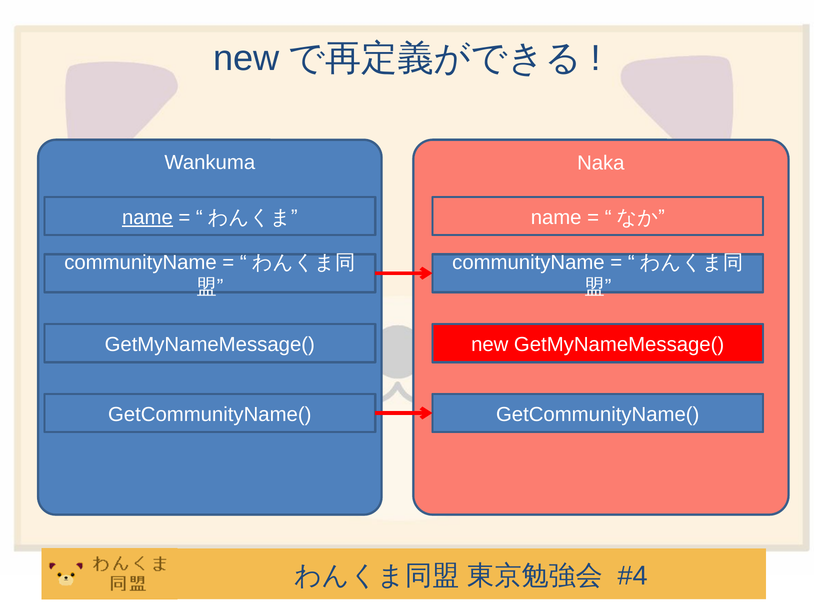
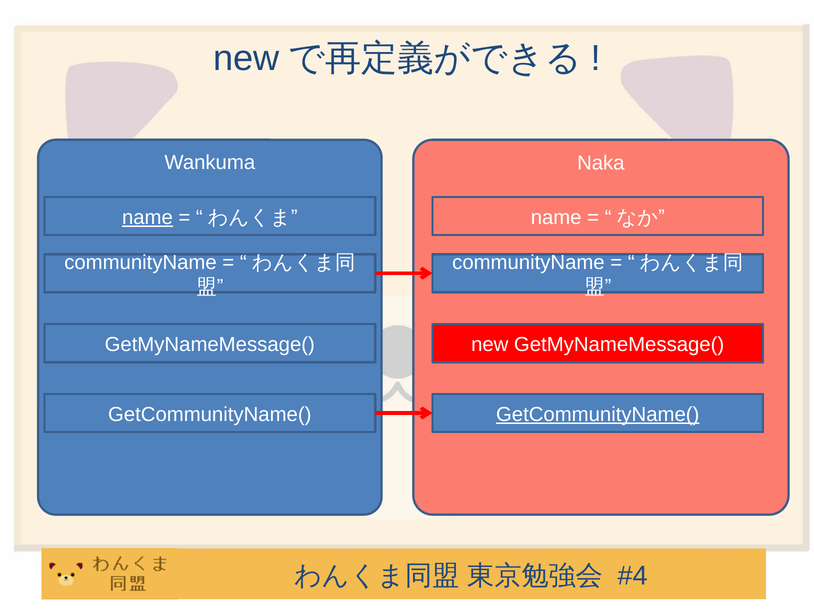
GetCommunityName( underline: none -> present (598, 415)
